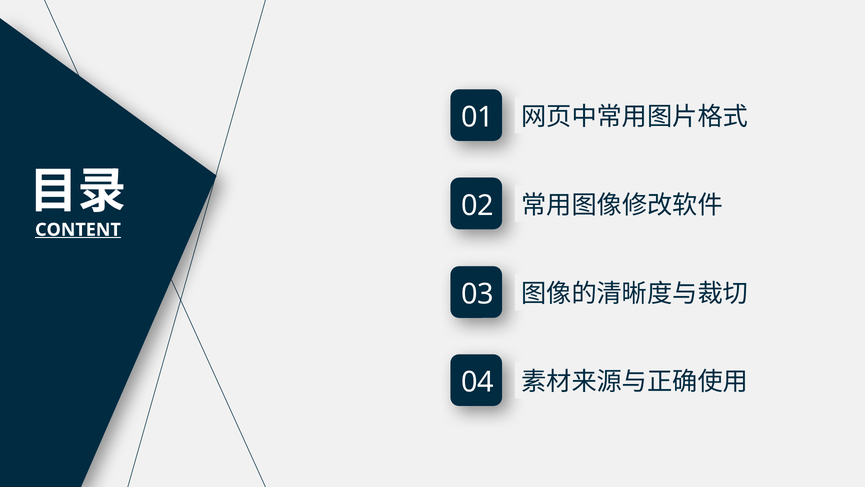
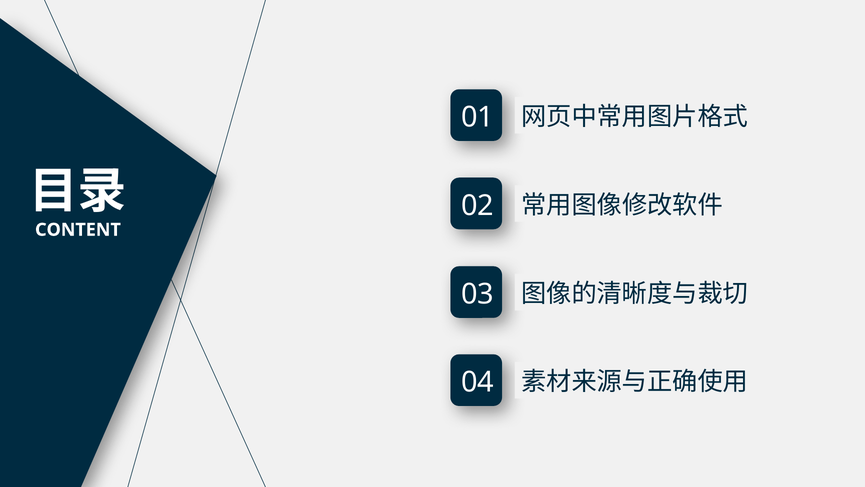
CONTENT underline: present -> none (78, 230)
